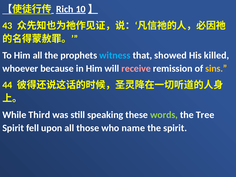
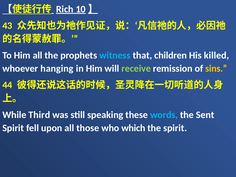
showed: showed -> children (171, 55)
because: because -> hanging (57, 69)
receive colour: pink -> light green (136, 69)
words colour: light green -> light blue (164, 115)
Tree: Tree -> Sent (205, 115)
name: name -> which (133, 128)
